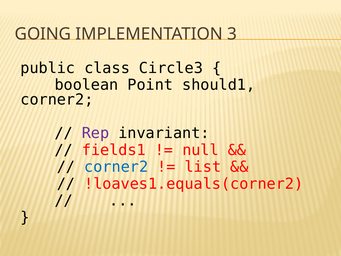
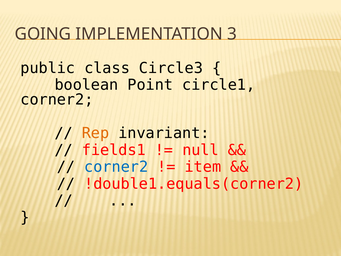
should1: should1 -> circle1 (219, 85)
Rep colour: purple -> orange (96, 133)
list: list -> item (203, 167)
!loaves1.equals(corner2: !loaves1.equals(corner2 -> !double1.equals(corner2 (194, 184)
